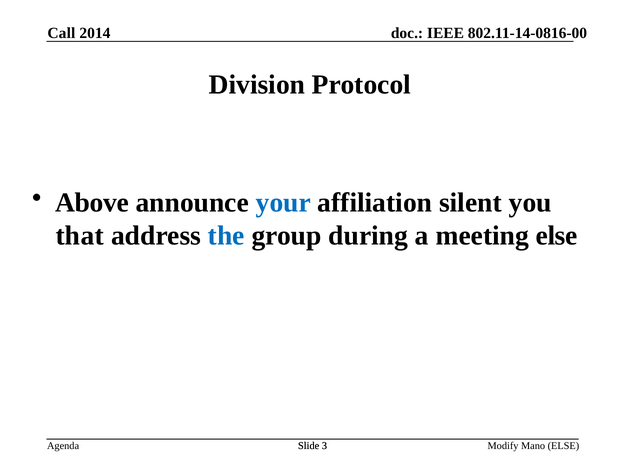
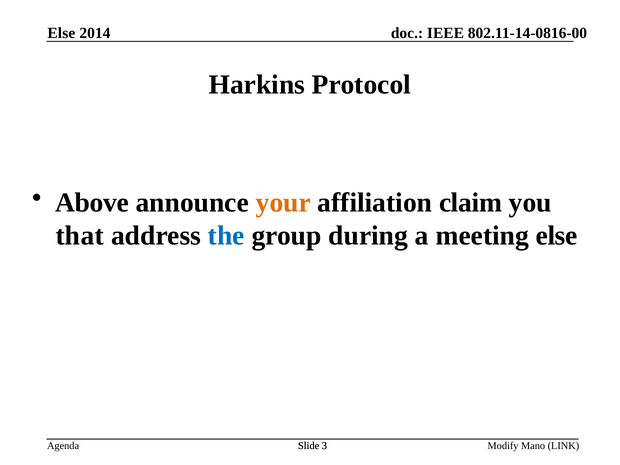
Call: Call -> Else (61, 33)
Division: Division -> Harkins (257, 85)
your colour: blue -> orange (283, 202)
silent: silent -> claim (471, 202)
Mano ELSE: ELSE -> LINK (563, 446)
